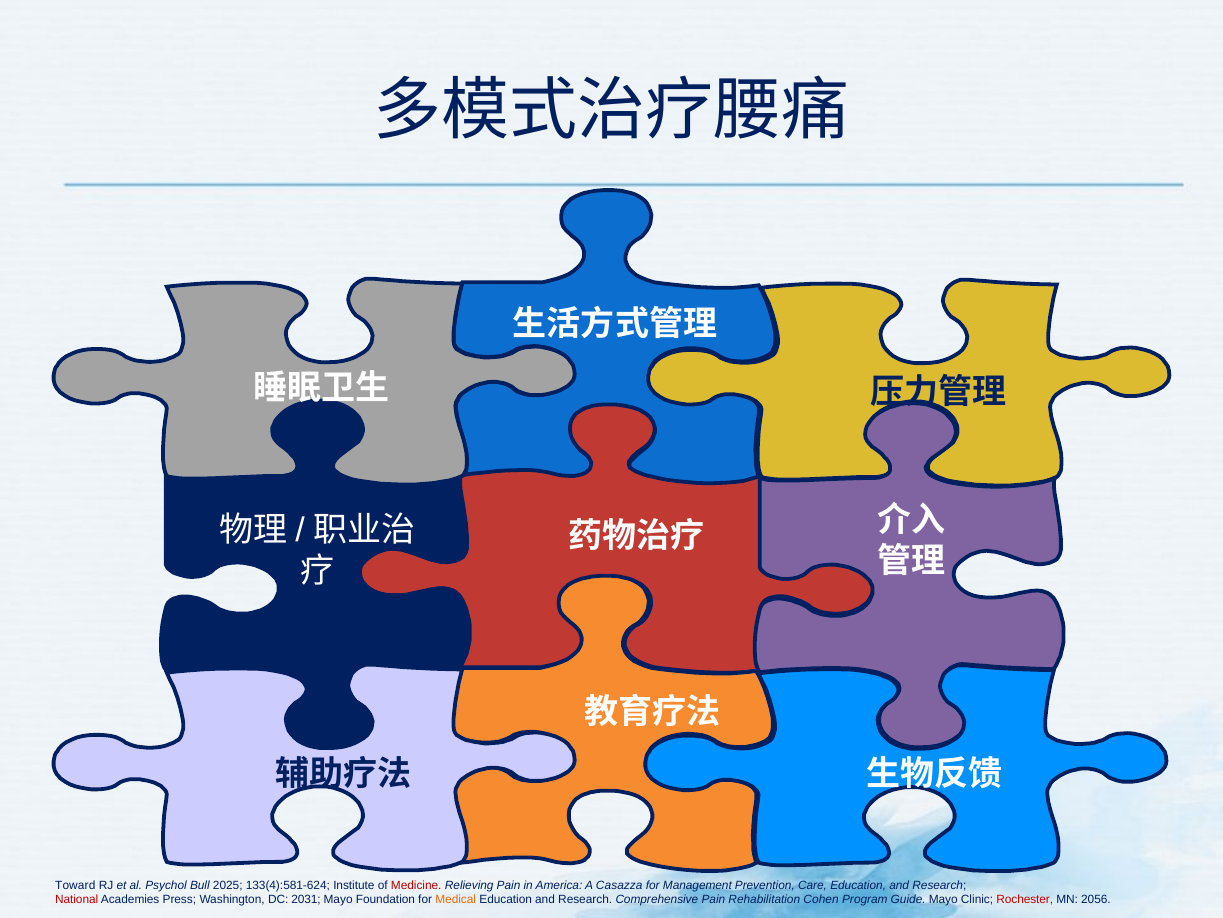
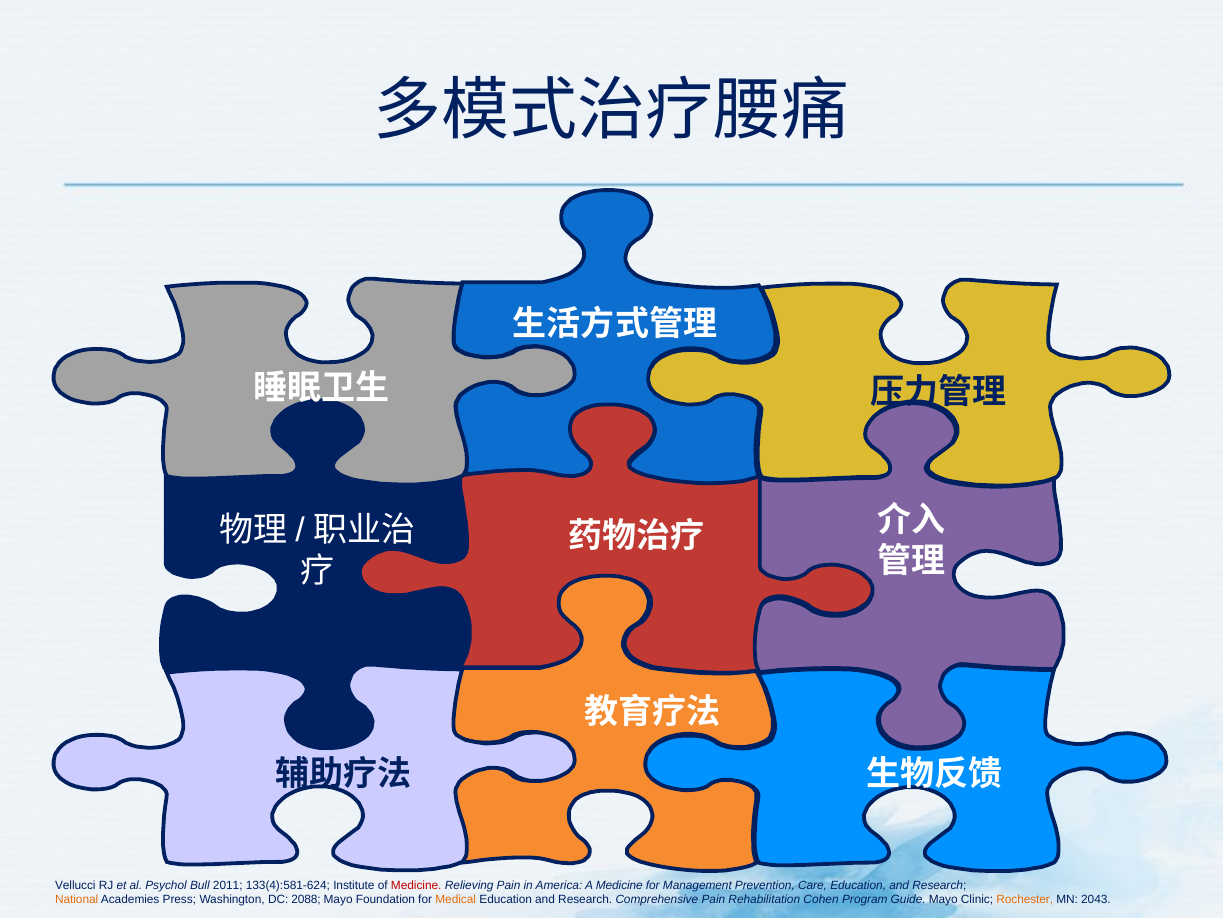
Toward: Toward -> Vellucci (75, 885)
2025: 2025 -> 2011 (228, 885)
A Casazza: Casazza -> Medicine (619, 885)
National colour: red -> orange (77, 899)
2031: 2031 -> 2088 (306, 899)
Rochester colour: red -> orange (1025, 899)
2056: 2056 -> 2043 (1096, 899)
